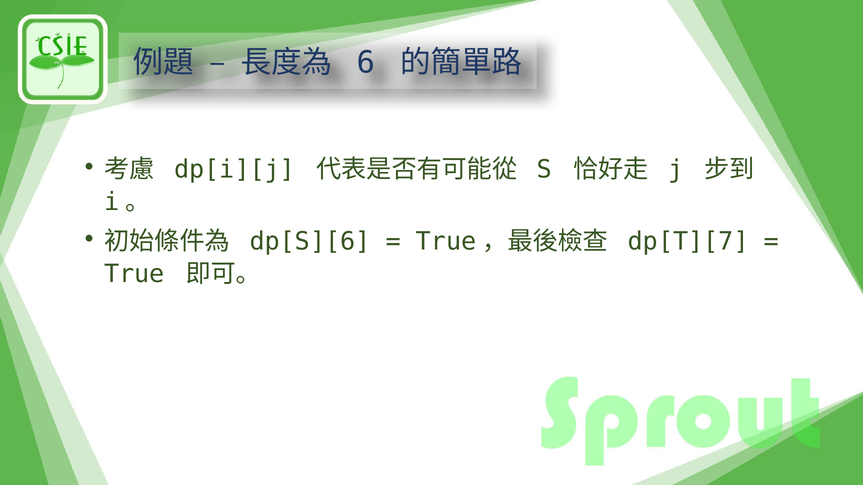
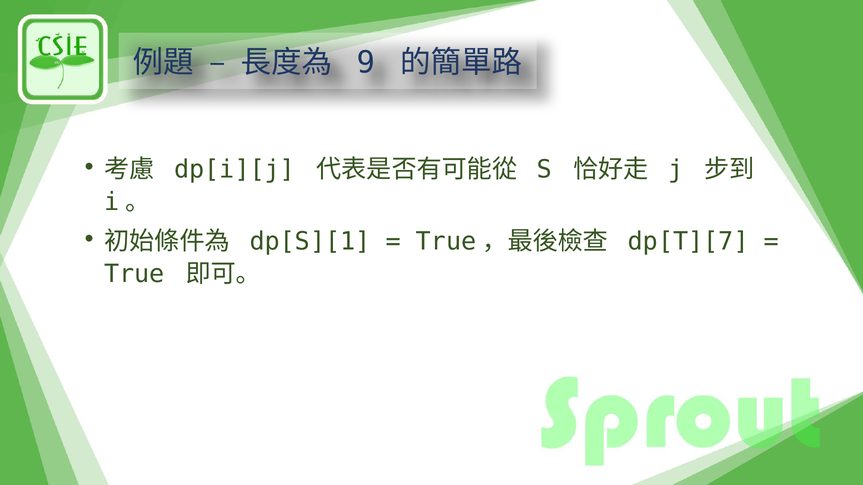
6: 6 -> 9 (366, 63)
dp[S][6: dp[S][6 -> dp[S][1 (310, 242)
